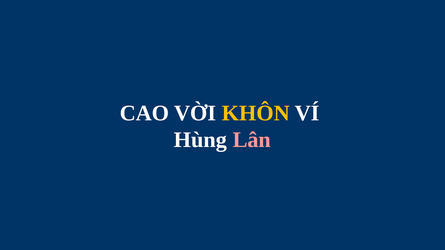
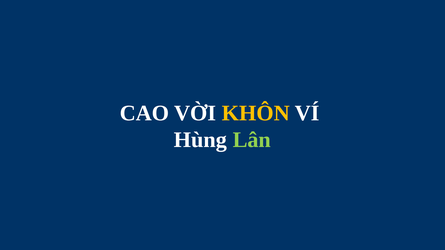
Lân colour: pink -> light green (252, 140)
